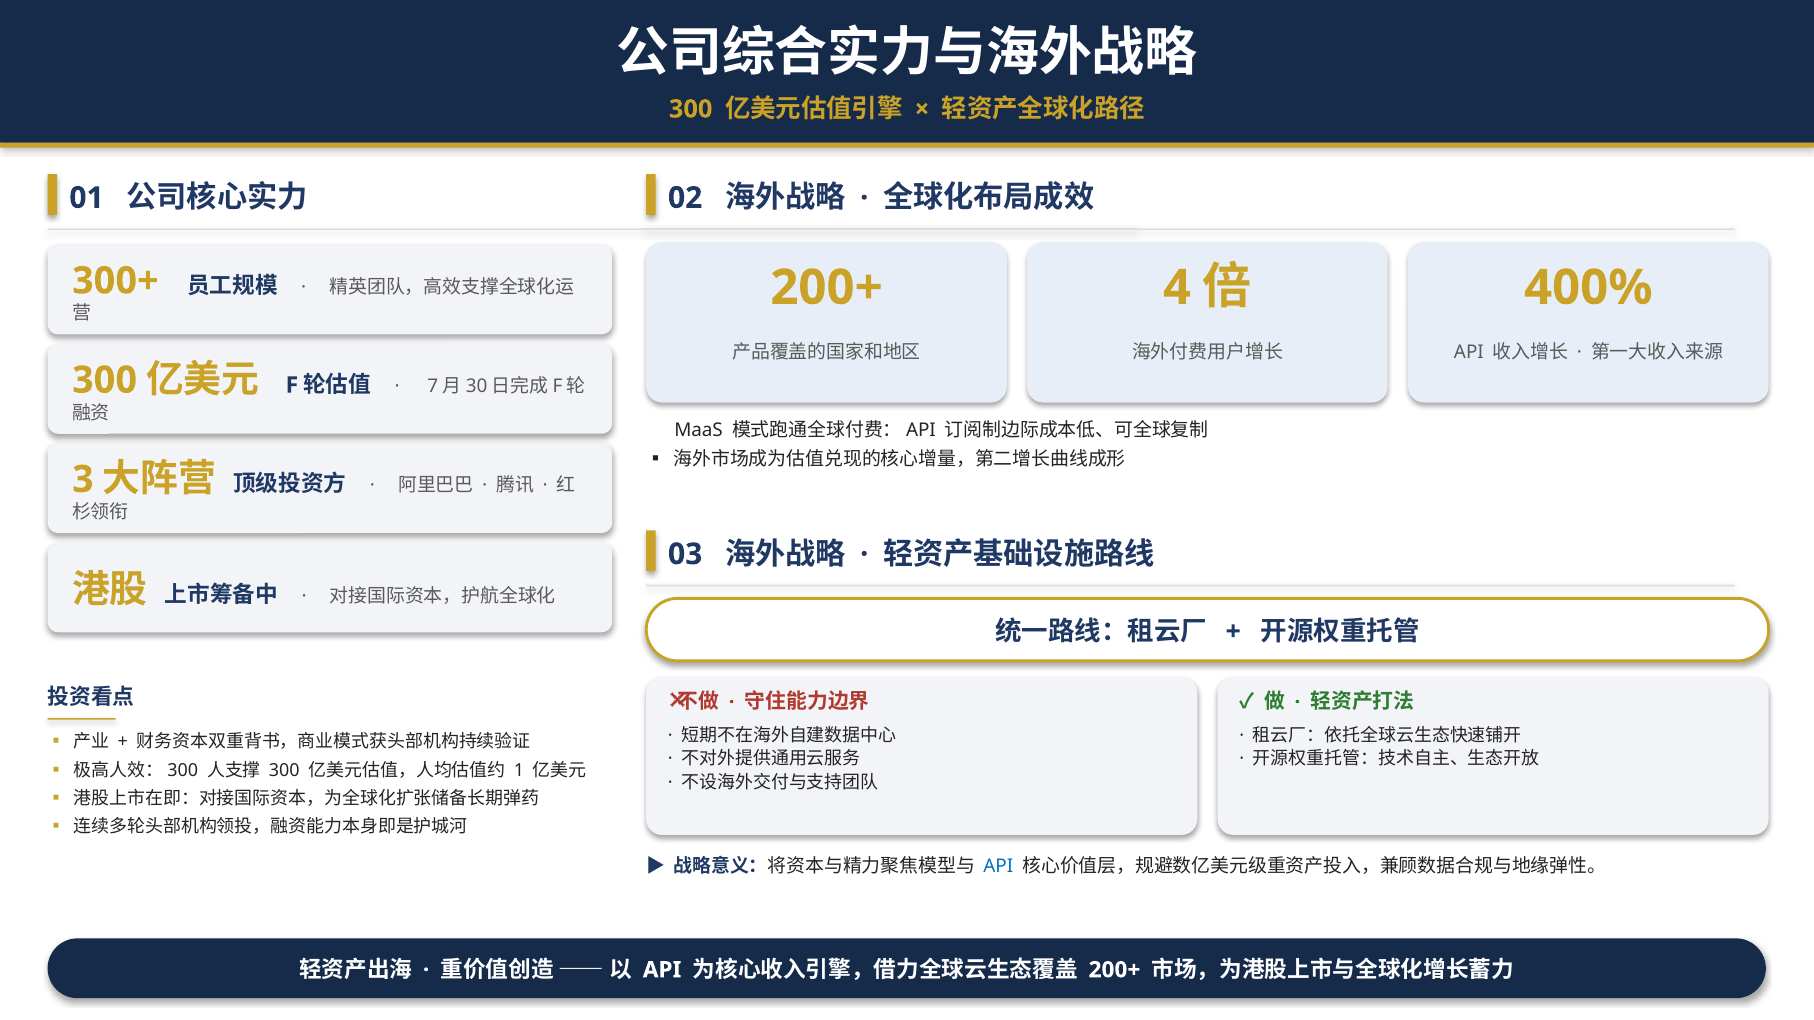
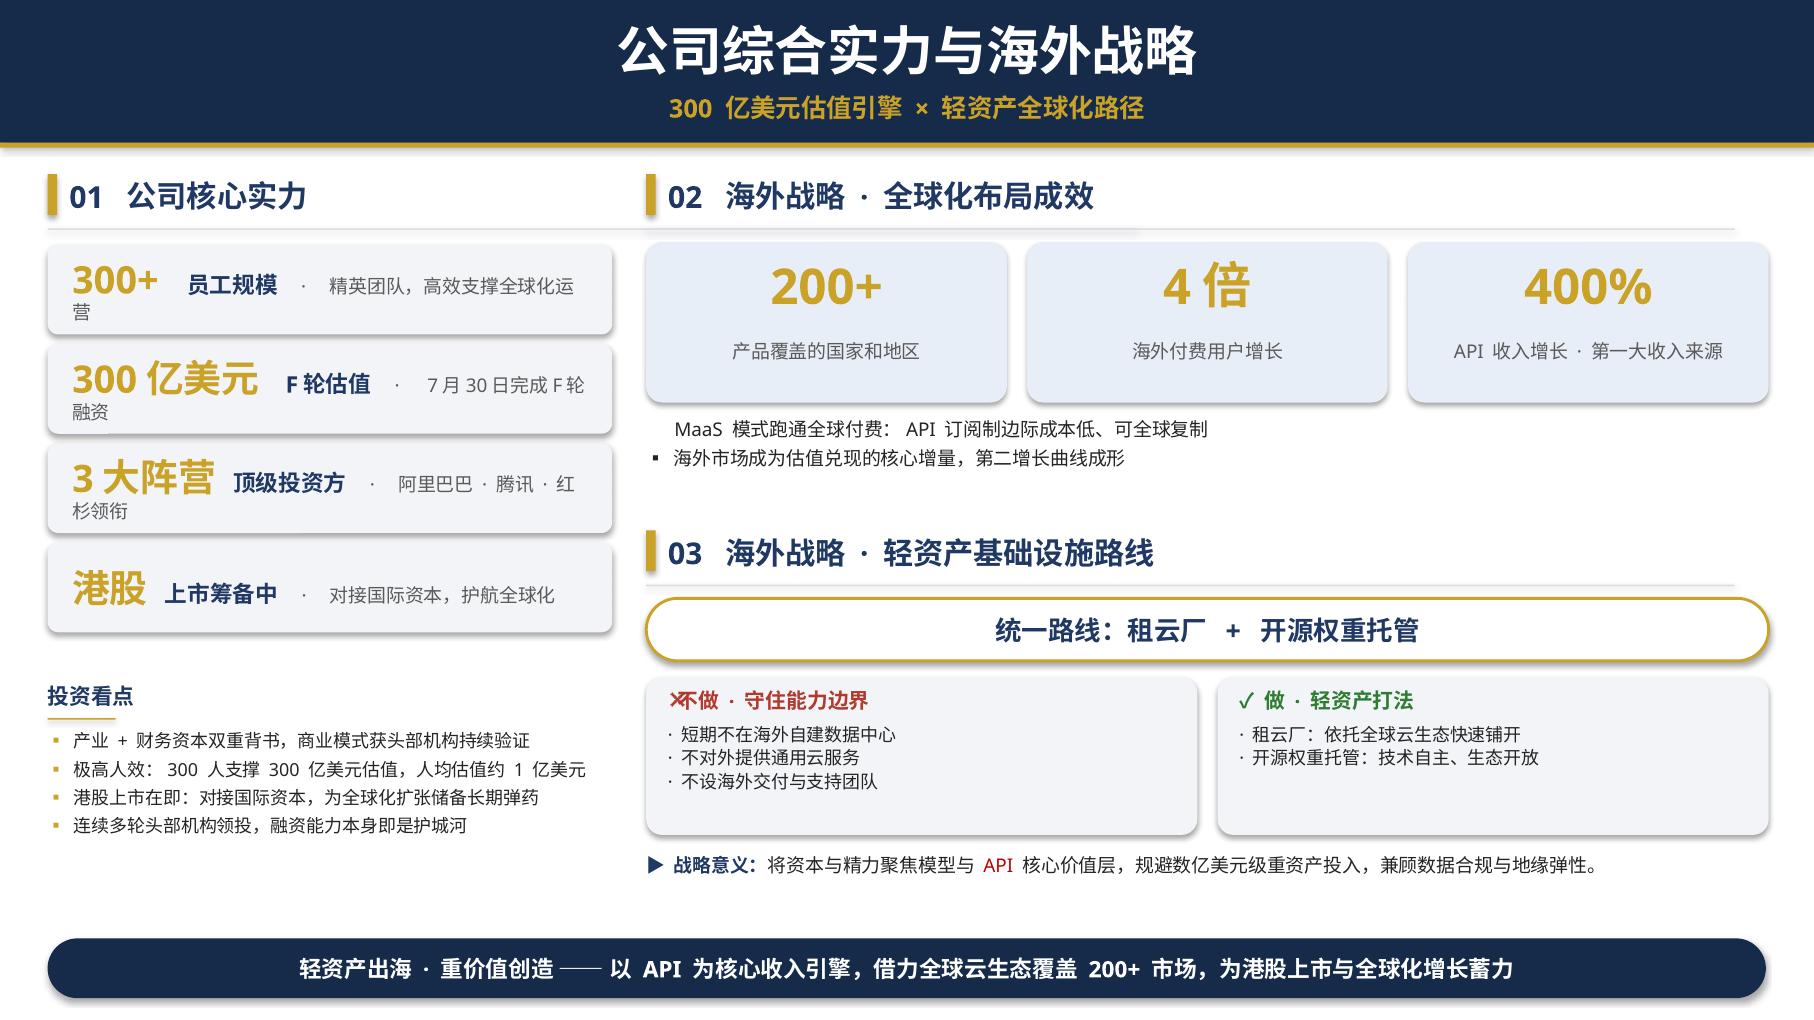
API colour: blue -> red (998, 866)
